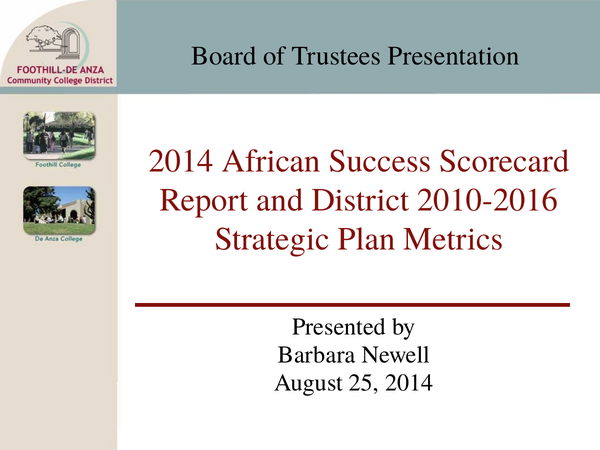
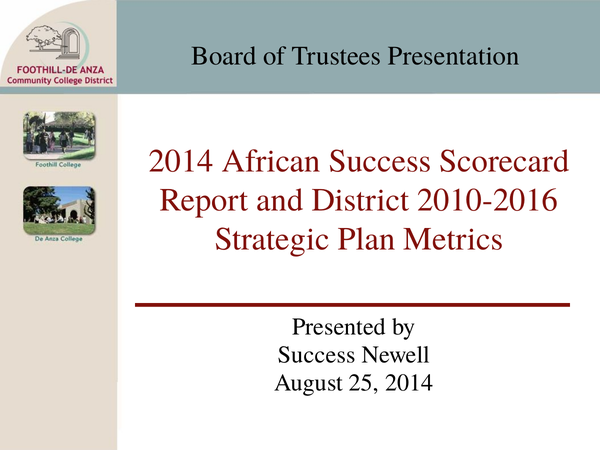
Barbara: Barbara -> Success (317, 355)
